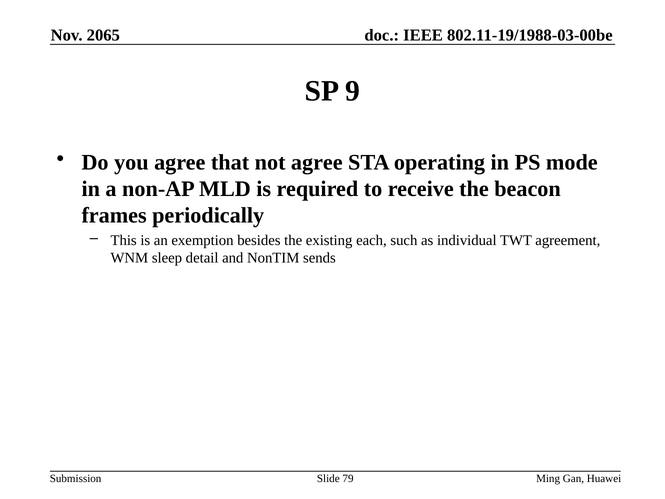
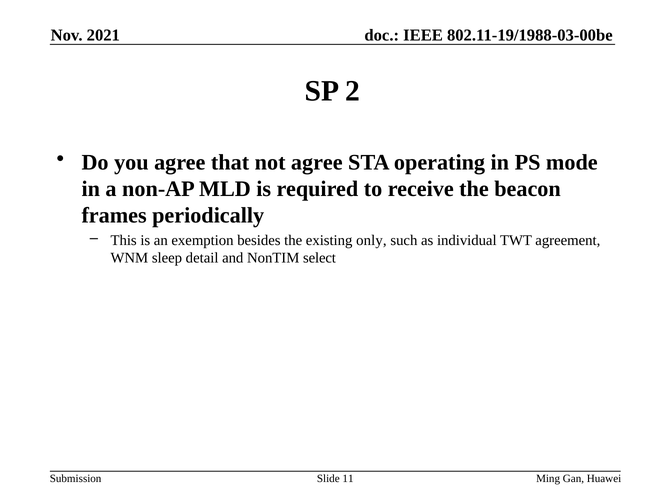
2065: 2065 -> 2021 (103, 35)
9: 9 -> 2 (353, 91)
each: each -> only (371, 240)
sends: sends -> select (319, 258)
79: 79 -> 11 (348, 478)
